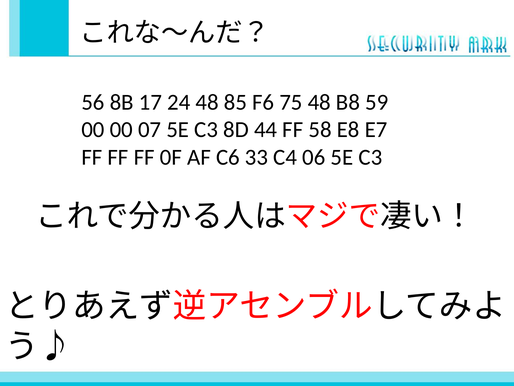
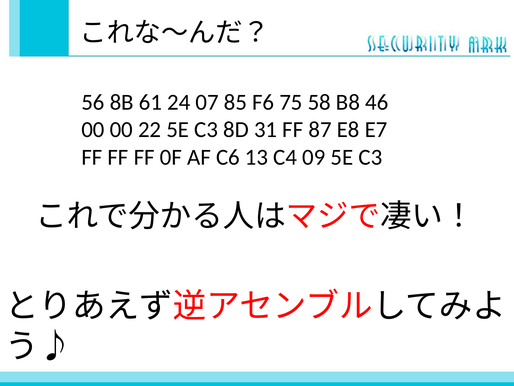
17: 17 -> 61 (150, 102)
24 48: 48 -> 07 (207, 102)
75 48: 48 -> 58 (319, 102)
59: 59 -> 46 (377, 102)
07: 07 -> 22 (150, 130)
44: 44 -> 31 (266, 130)
58: 58 -> 87 (320, 130)
33: 33 -> 13 (256, 157)
06: 06 -> 09 (314, 157)
